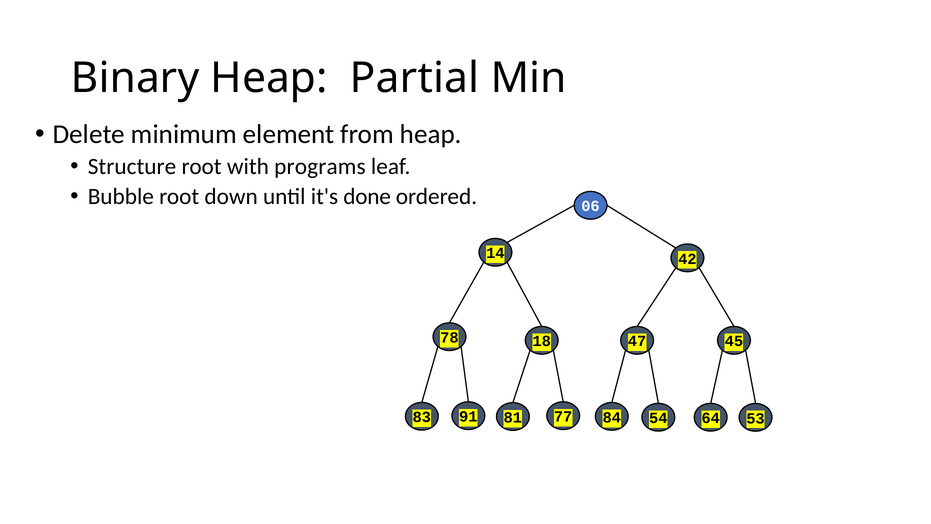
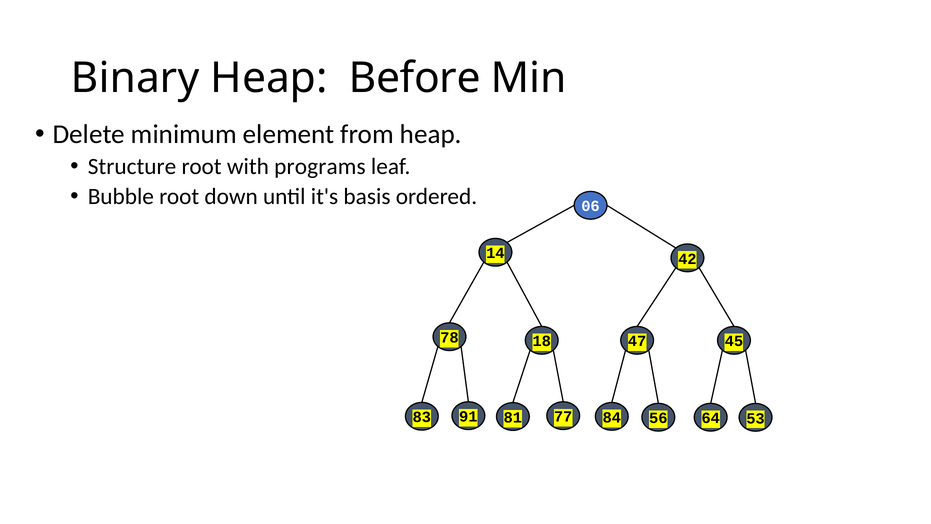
Partial: Partial -> Before (415, 78)
done: done -> basis (367, 196)
54: 54 -> 56 (658, 418)
